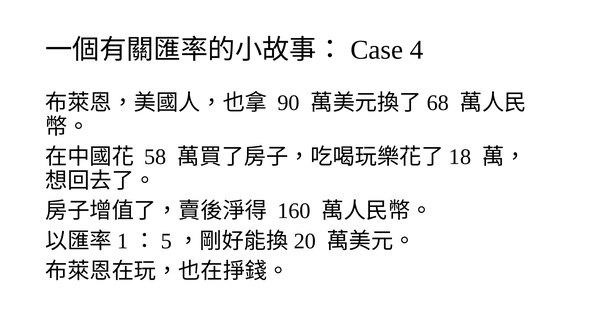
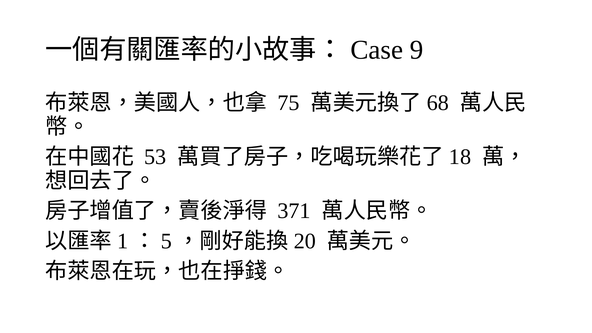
4: 4 -> 9 (417, 50)
90: 90 -> 75 (289, 103)
58: 58 -> 53 (155, 157)
160: 160 -> 371 (294, 211)
